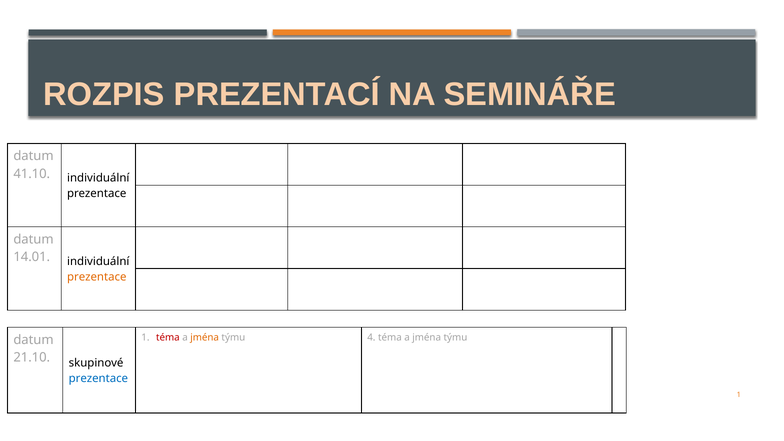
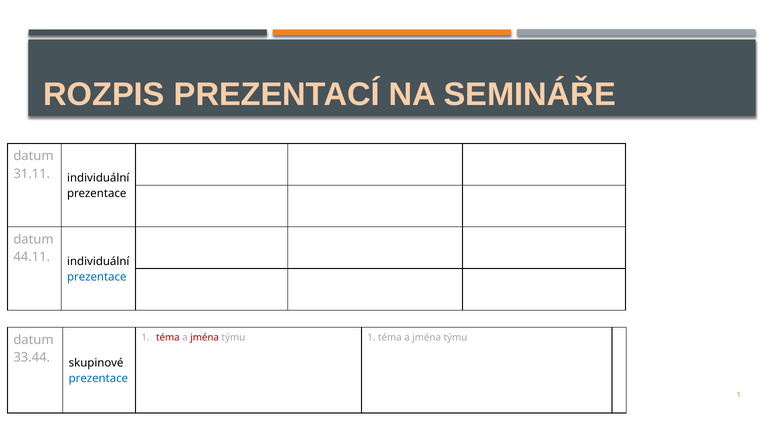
41.10: 41.10 -> 31.11 (32, 174)
14.01: 14.01 -> 44.11 (32, 257)
prezentace colour: orange -> blue (97, 277)
jména colour: orange -> red (205, 337)
týmu 4: 4 -> 1 (371, 337)
21.10: 21.10 -> 33.44 (32, 357)
